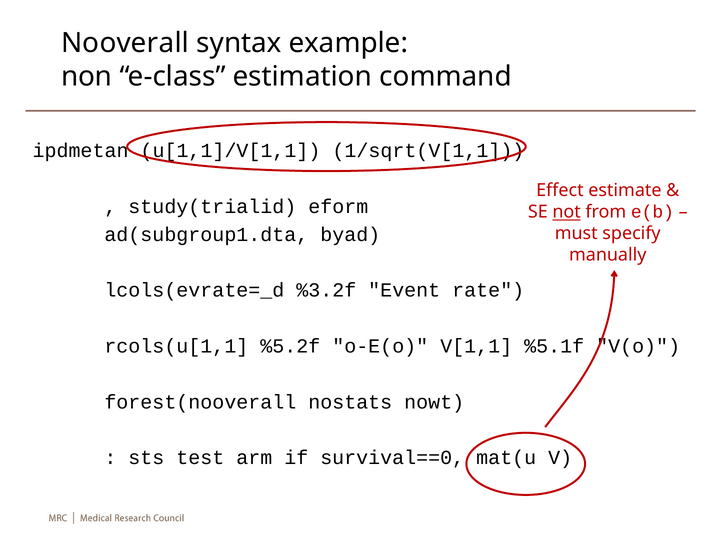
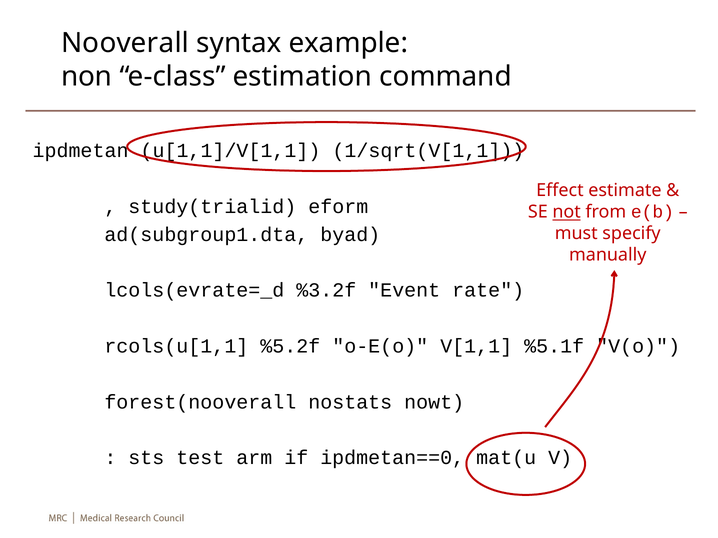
survival==0: survival==0 -> ipdmetan==0 (392, 458)
